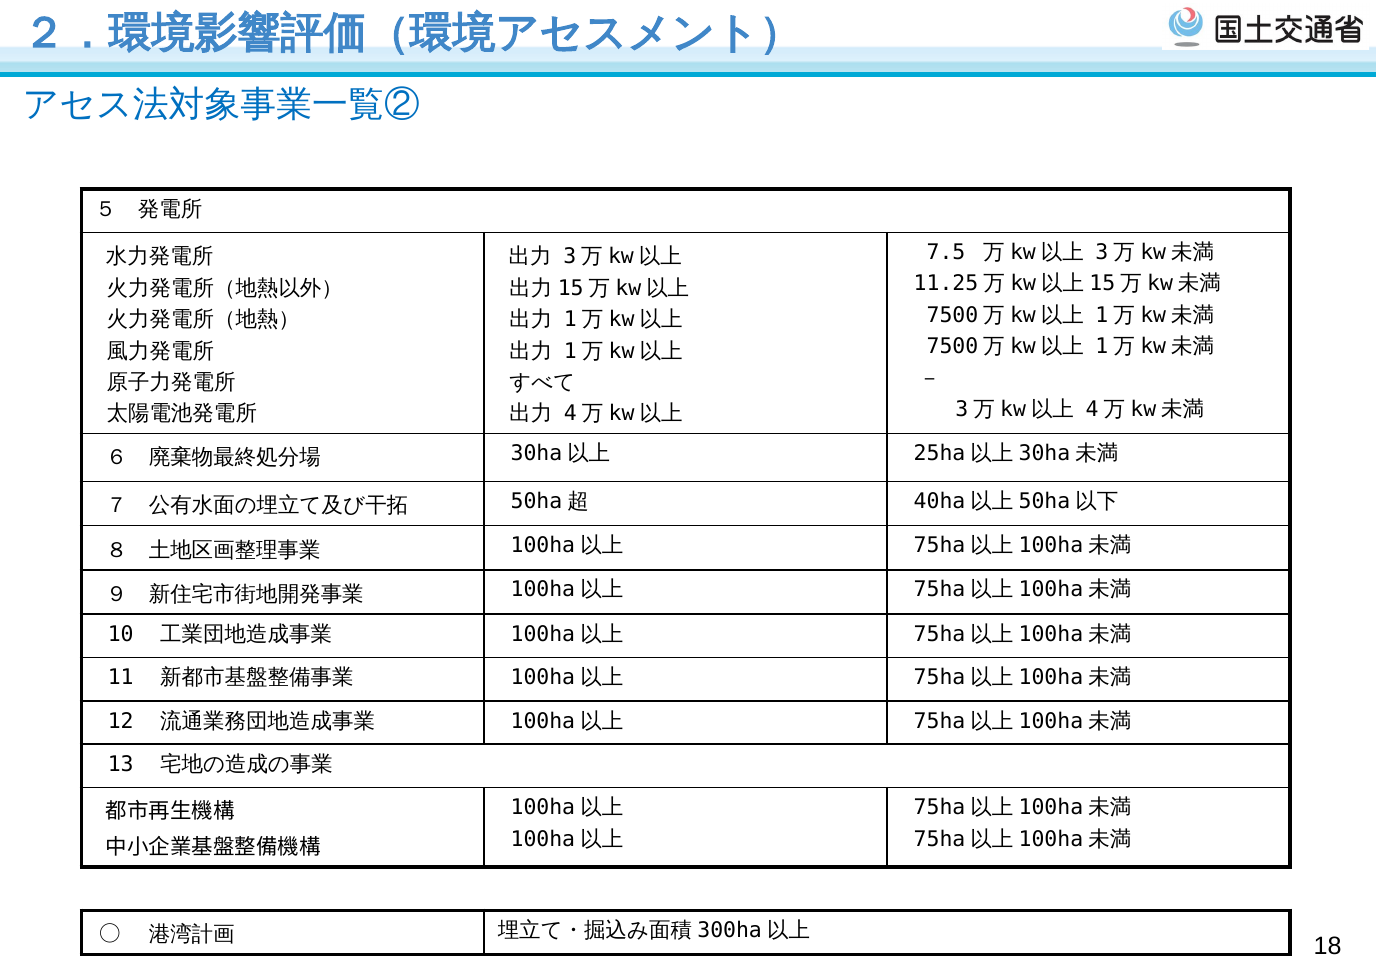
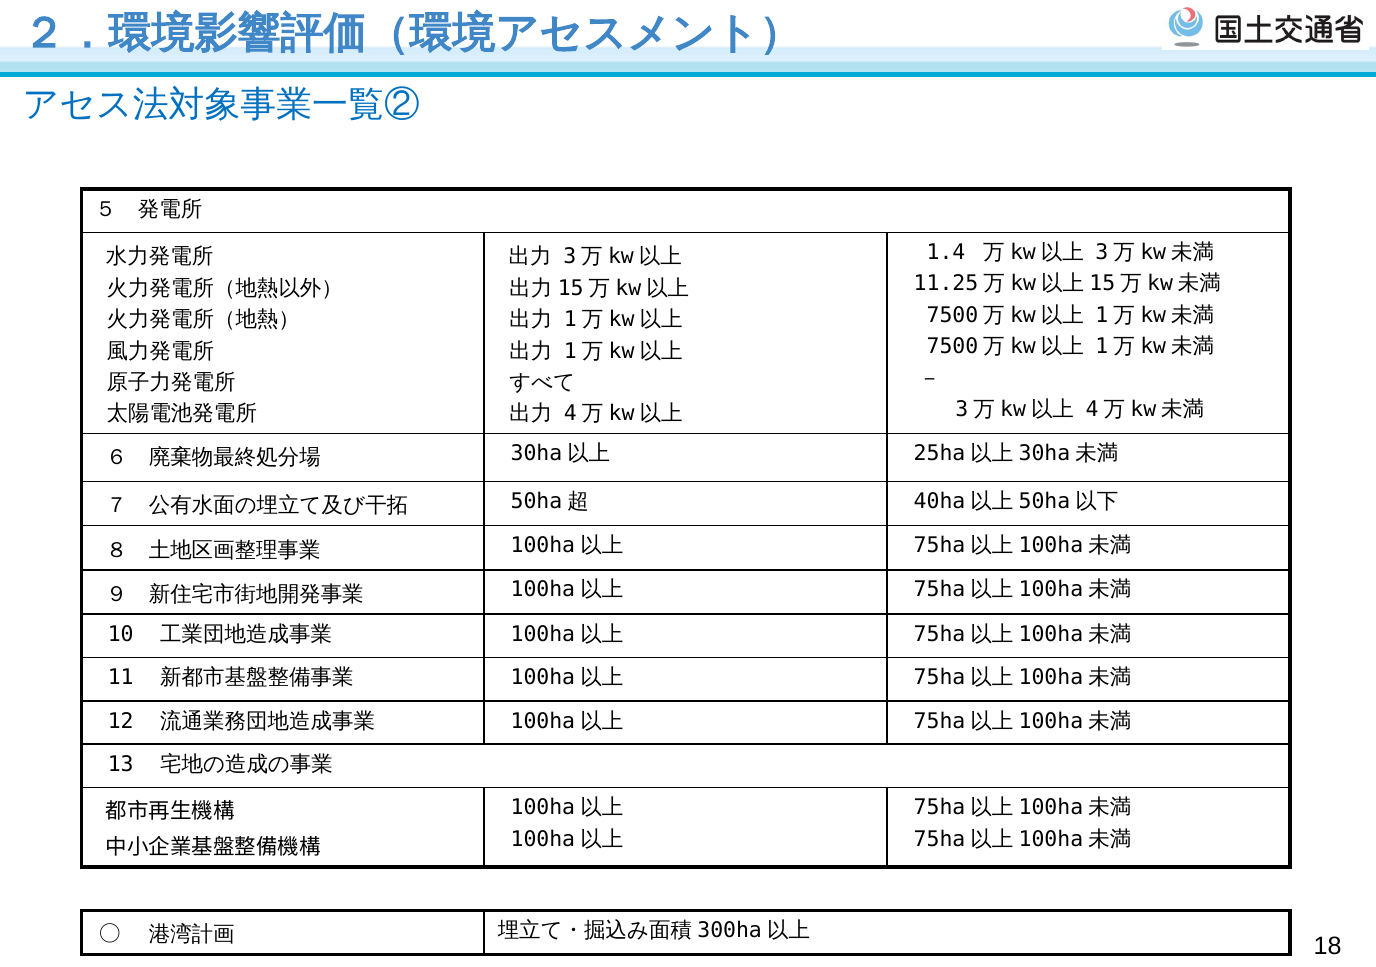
7.5: 7.5 -> 1.4 (946, 253)
